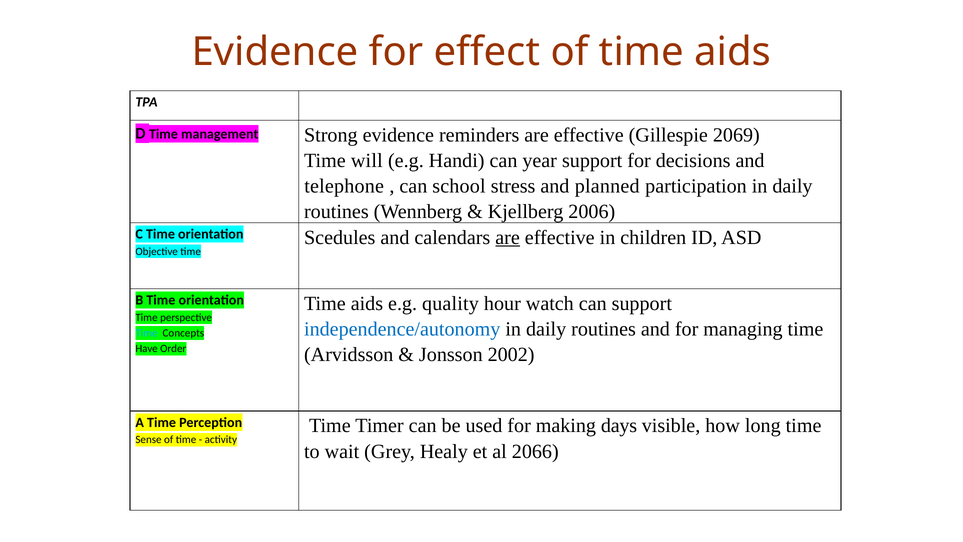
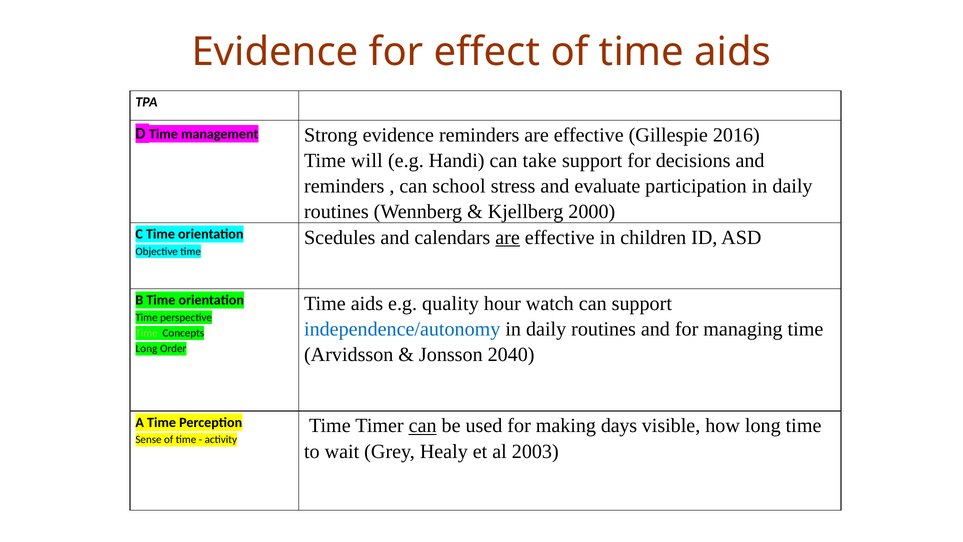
2069: 2069 -> 2016 (736, 135)
year: year -> take (540, 160)
telephone: telephone -> reminders (344, 186)
planned: planned -> evaluate (607, 186)
2006: 2006 -> 2000 (592, 212)
Time colour: light blue -> light green (147, 333)
Have: Have -> Long (146, 349)
2002: 2002 -> 2040 (511, 354)
can underline: none -> present (423, 426)
2066: 2066 -> 2003 (535, 451)
